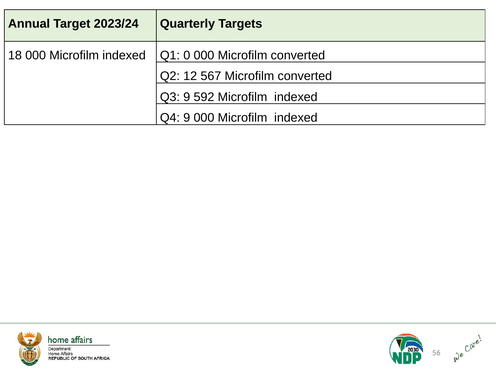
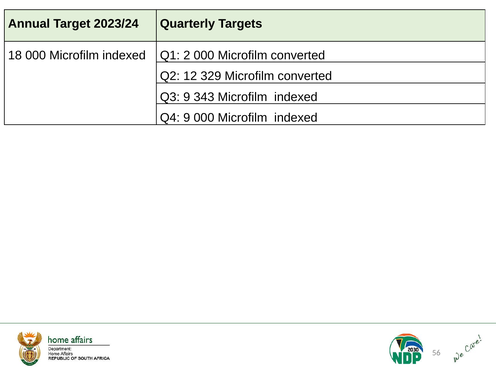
0: 0 -> 2 (187, 55)
567: 567 -> 329 (211, 76)
592: 592 -> 343 (204, 97)
